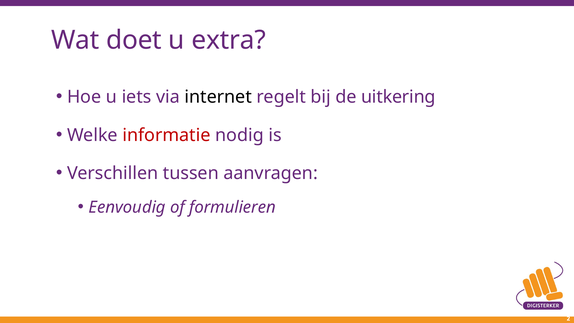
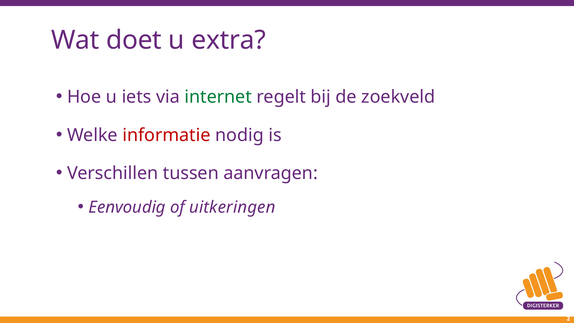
internet colour: black -> green (218, 97)
uitkering: uitkering -> zoekveld (398, 97)
formulieren: formulieren -> uitkeringen (232, 207)
